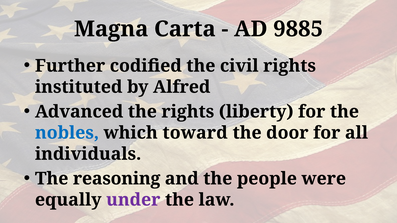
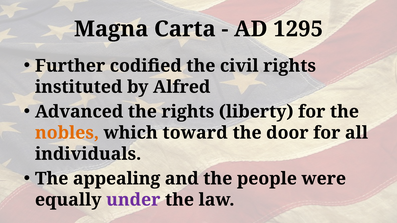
9885: 9885 -> 1295 (298, 29)
nobles colour: blue -> orange (67, 133)
reasoning: reasoning -> appealing (117, 179)
